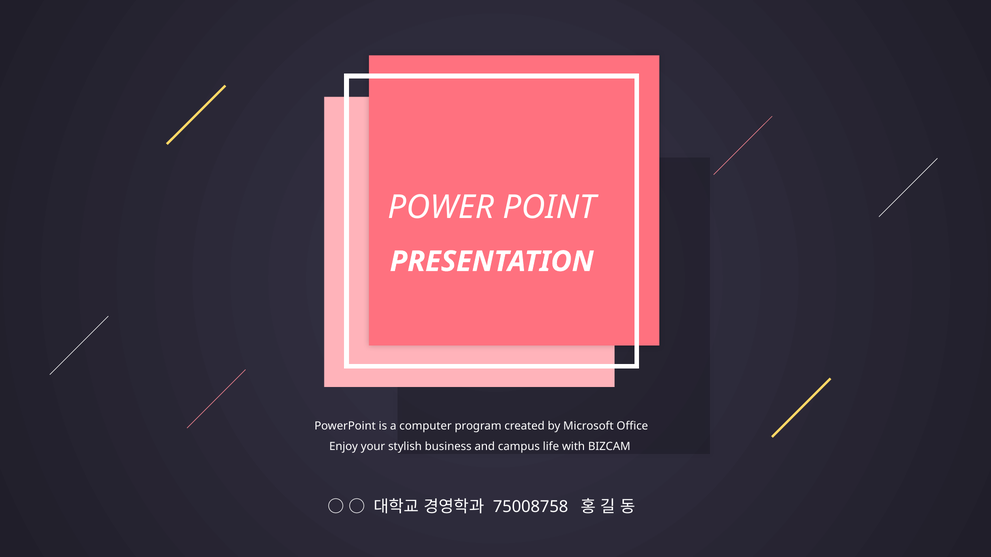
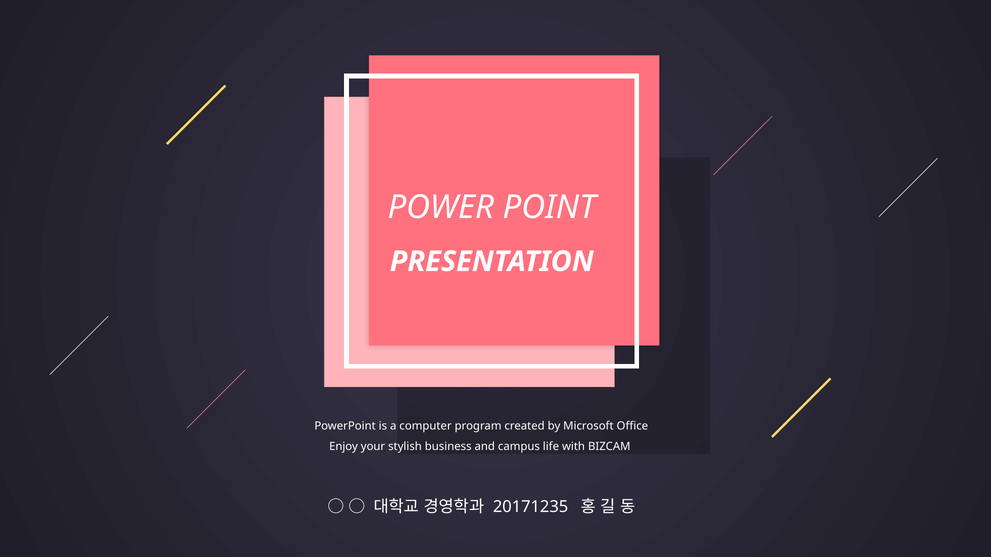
75008758: 75008758 -> 20171235 (531, 507)
